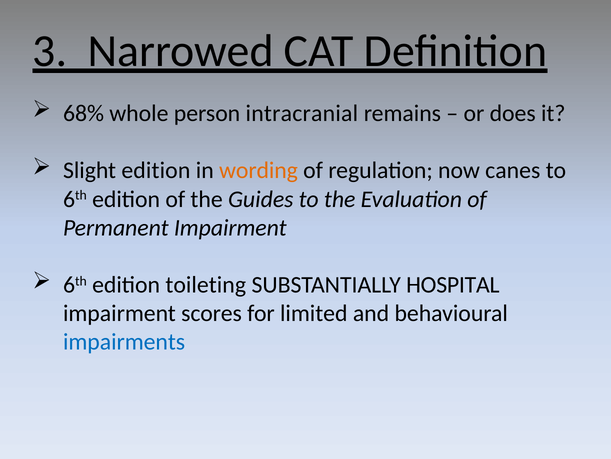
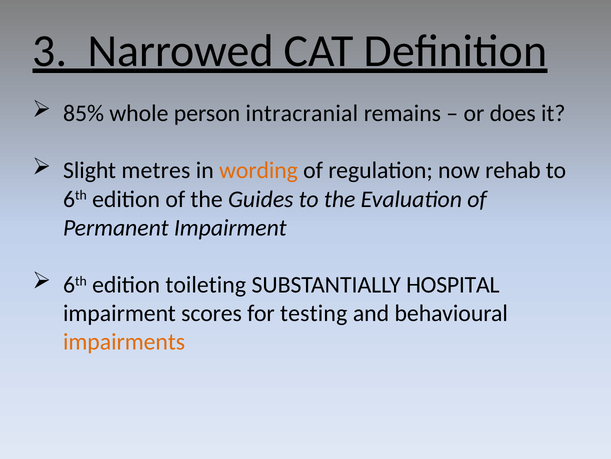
68%: 68% -> 85% (84, 113)
Slight edition: edition -> metres (156, 170)
canes: canes -> rehab (513, 170)
limited: limited -> testing (314, 313)
impairments colour: blue -> orange (124, 342)
